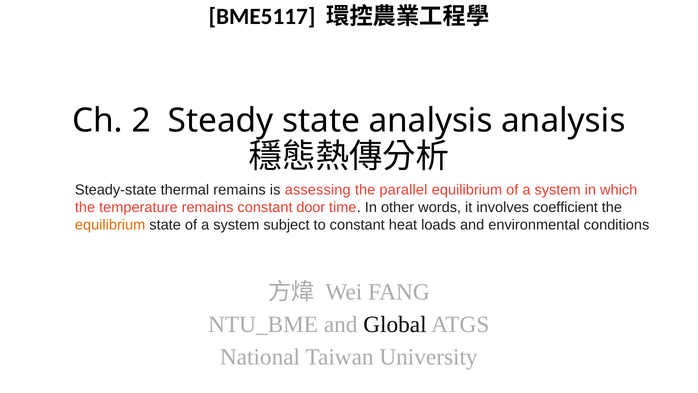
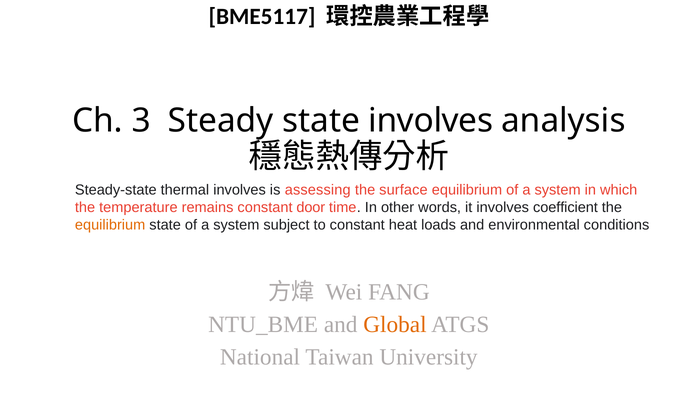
2: 2 -> 3 (141, 120)
state analysis: analysis -> involves (431, 120)
thermal remains: remains -> involves (240, 190)
parallel: parallel -> surface (403, 190)
Global colour: black -> orange (395, 324)
